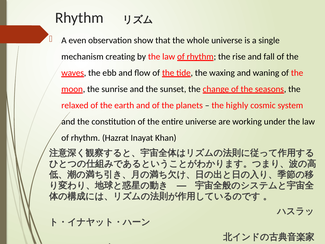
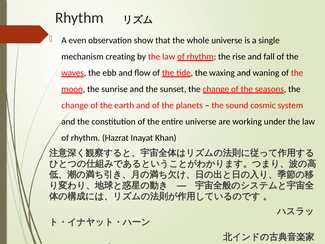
relaxed: relaxed -> change (75, 105)
highly: highly -> sound (237, 105)
